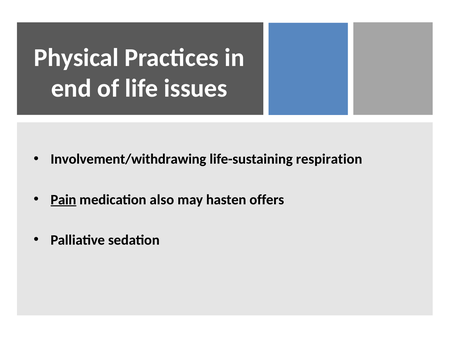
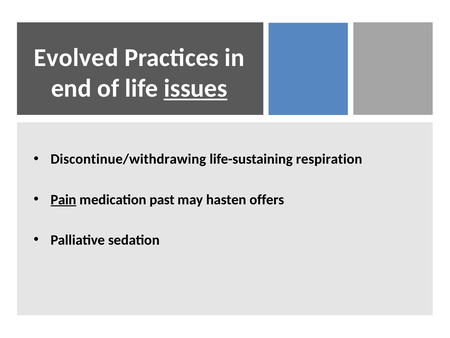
Physical: Physical -> Evolved (76, 57)
issues underline: none -> present (196, 88)
Involvement/withdrawing: Involvement/withdrawing -> Discontinue/withdrawing (128, 159)
also: also -> past (162, 199)
